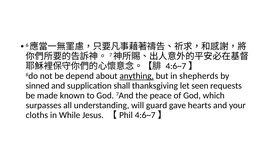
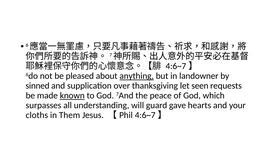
depend: depend -> pleased (80, 76)
shepherds: shepherds -> landowner (199, 76)
shall: shall -> over (122, 85)
known underline: none -> present (72, 95)
While: While -> Them (70, 115)
